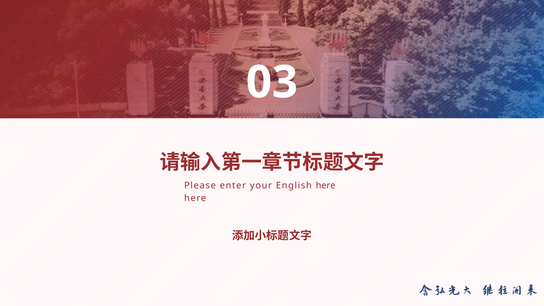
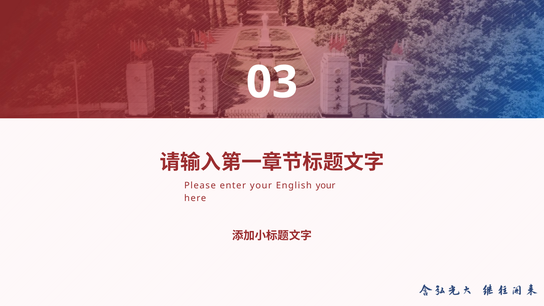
English here: here -> your (326, 186)
